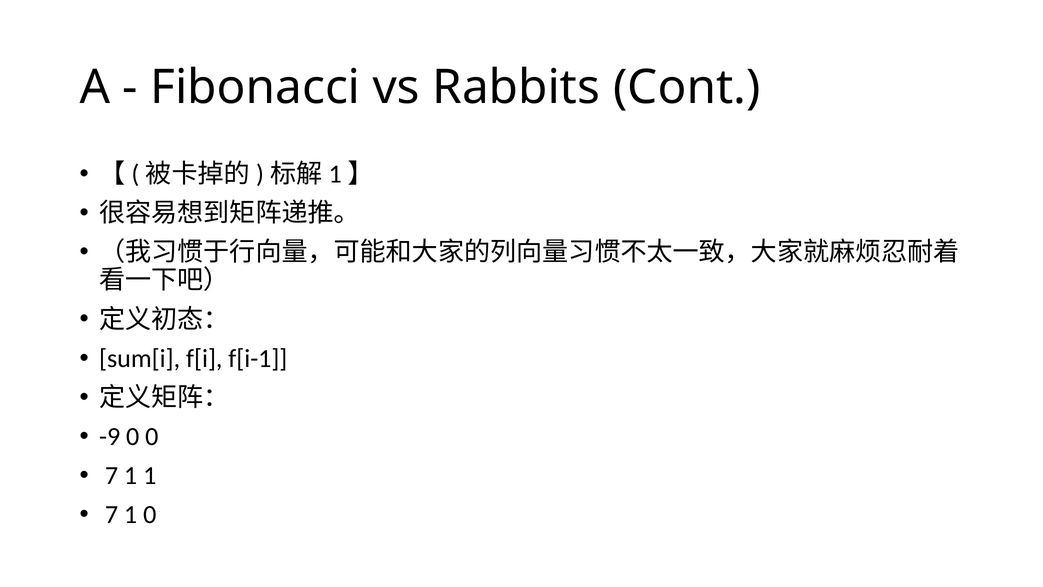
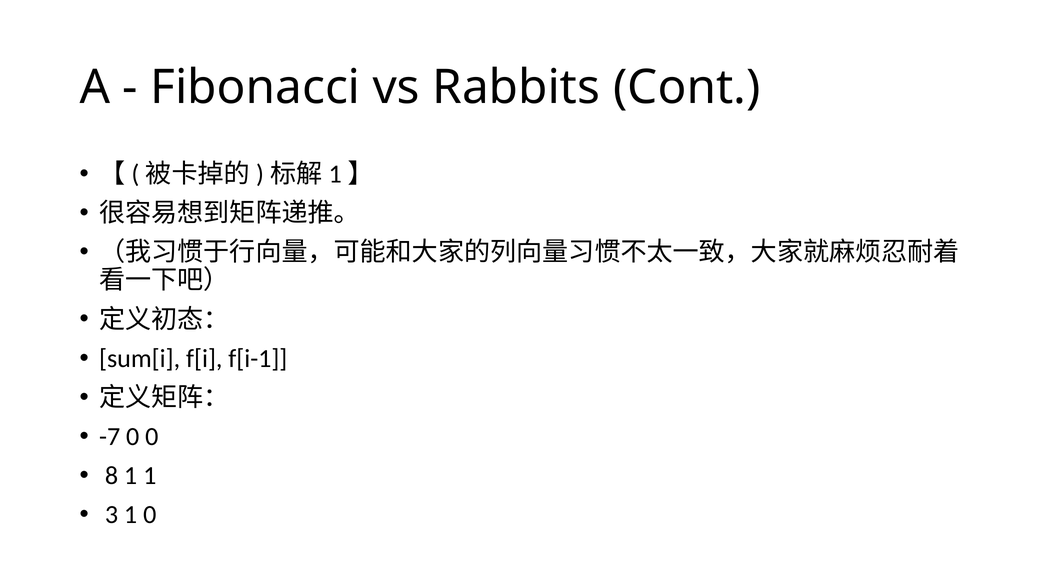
-9: -9 -> -7 (110, 436)
7: 7 -> 8 (112, 475)
7: 7 -> 3 (112, 514)
